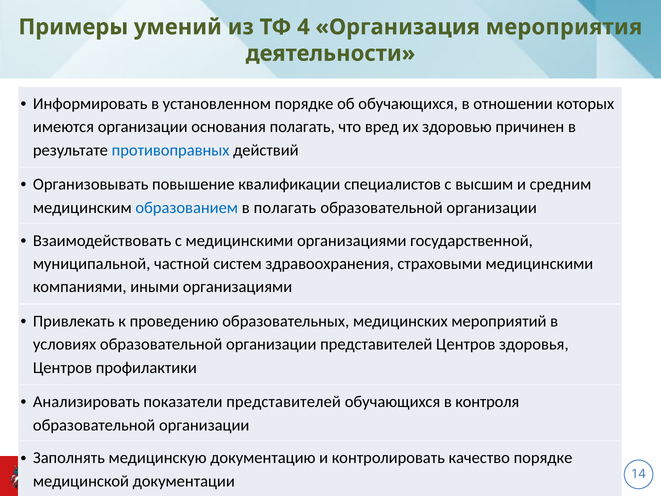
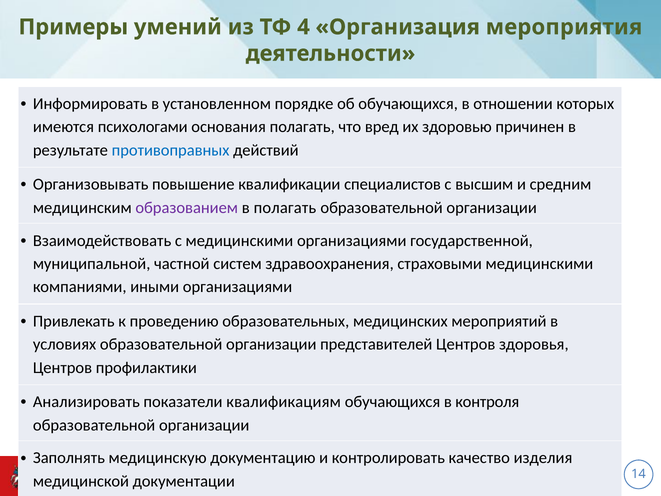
имеются организации: организации -> психологами (143, 127)
образованием colour: blue -> purple (187, 208)
показатели представителей: представителей -> квалификациям (284, 402)
качество порядке: порядке -> изделия (543, 458)
